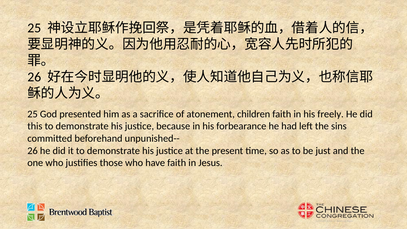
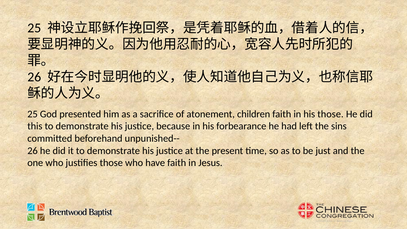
his freely: freely -> those (331, 114)
